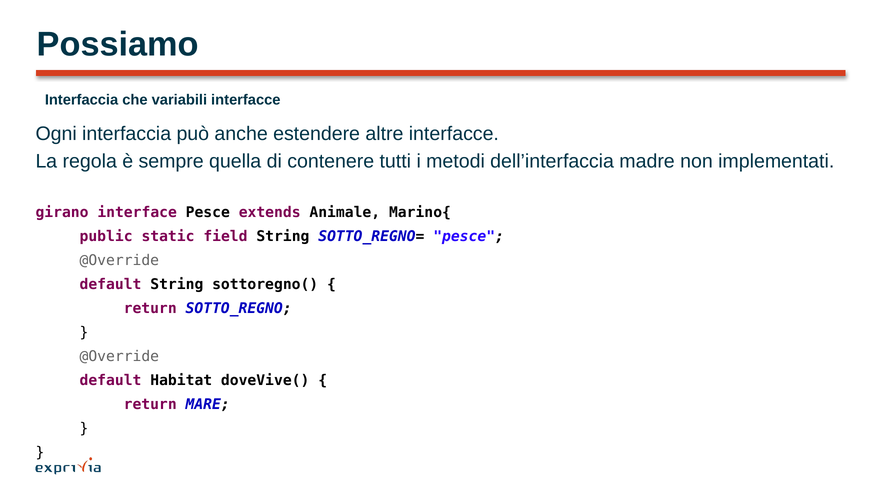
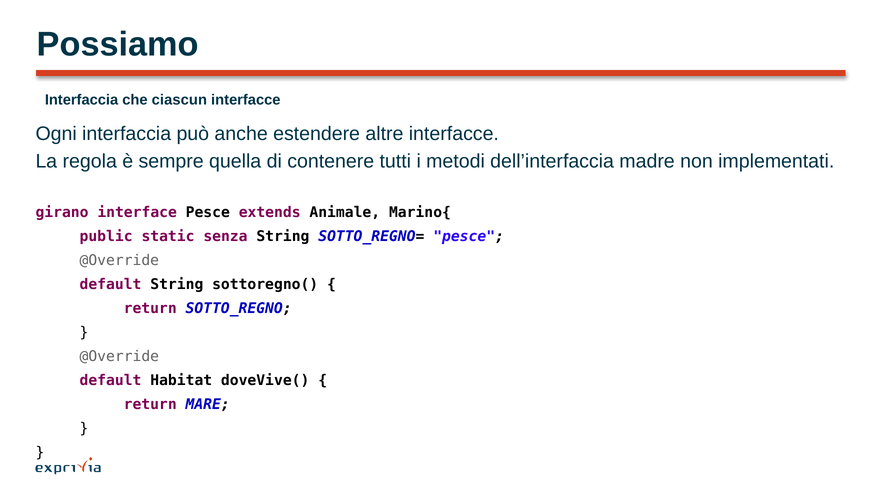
variabili: variabili -> ciascun (179, 100)
field: field -> senza (225, 236)
